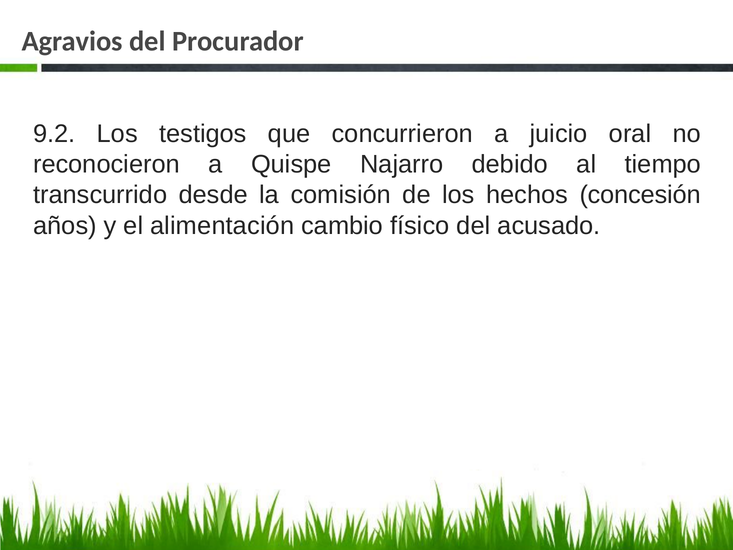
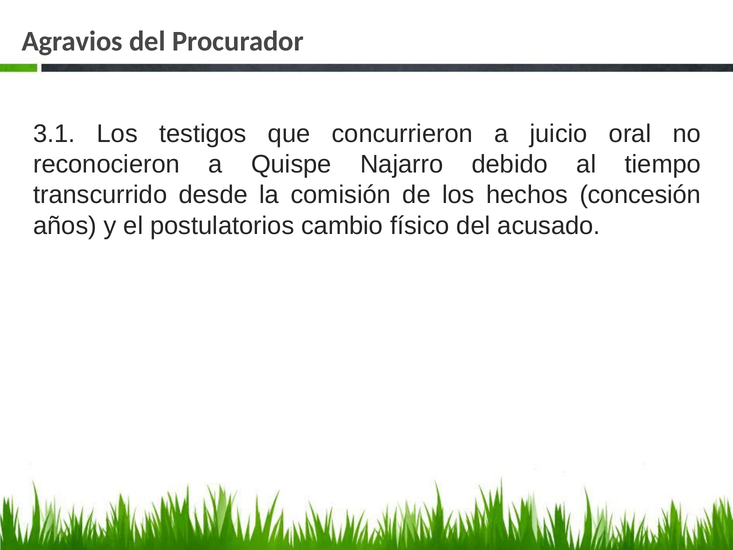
9.2: 9.2 -> 3.1 (54, 134)
alimentación: alimentación -> postulatorios (222, 225)
